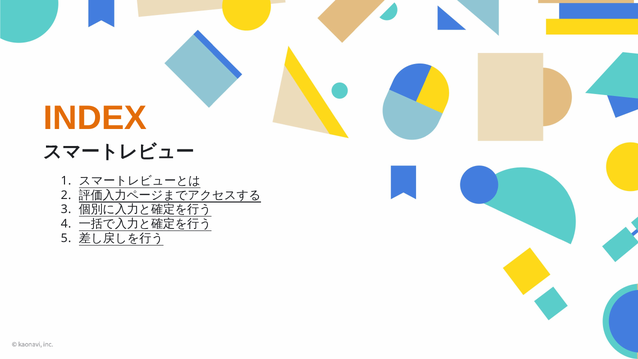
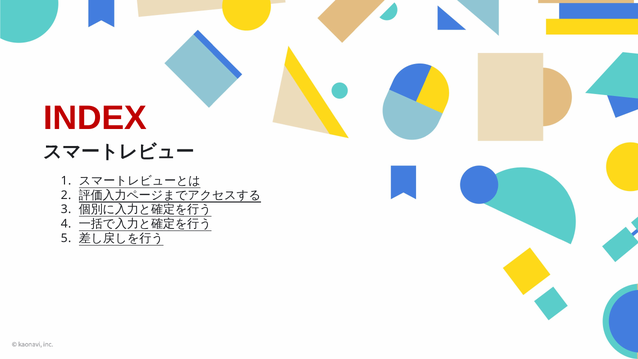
INDEX colour: orange -> red (95, 118)
